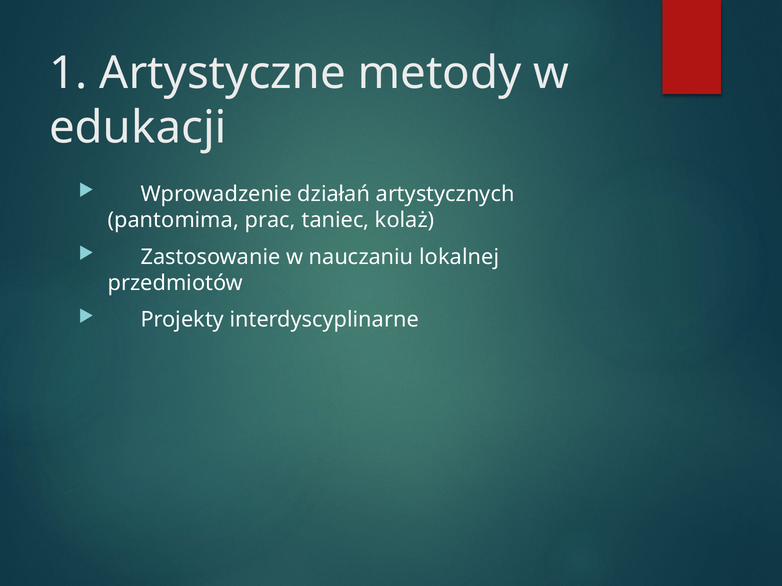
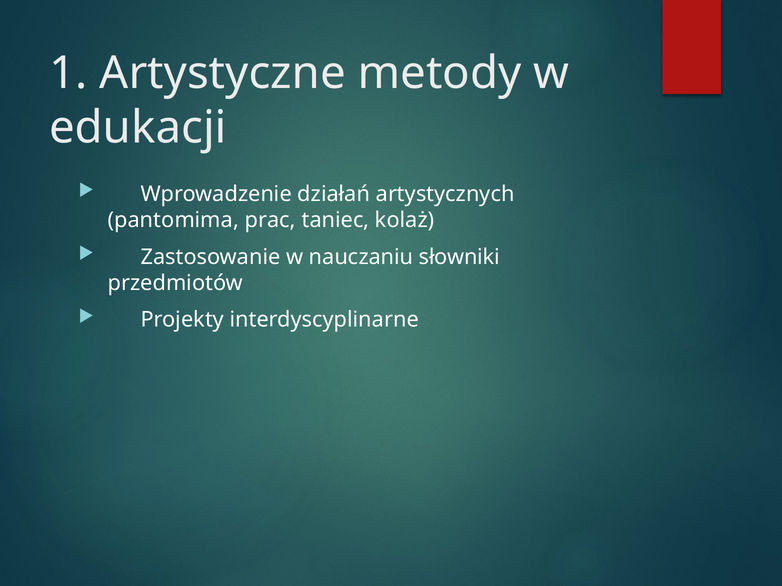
lokalnej: lokalnej -> słowniki (459, 257)
